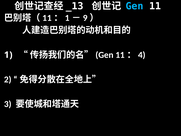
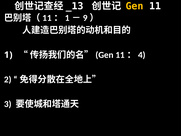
Gen colour: light blue -> yellow (134, 6)
